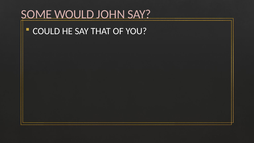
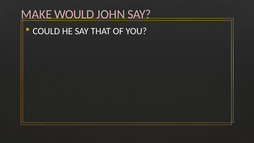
SOME: SOME -> MAKE (36, 14)
